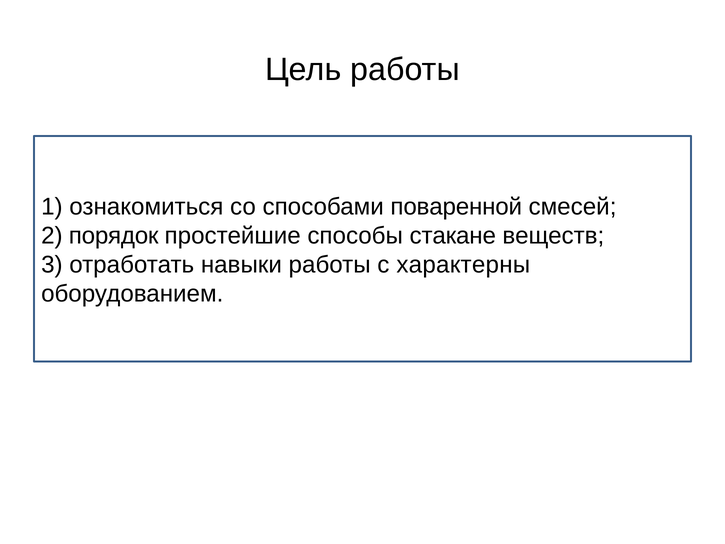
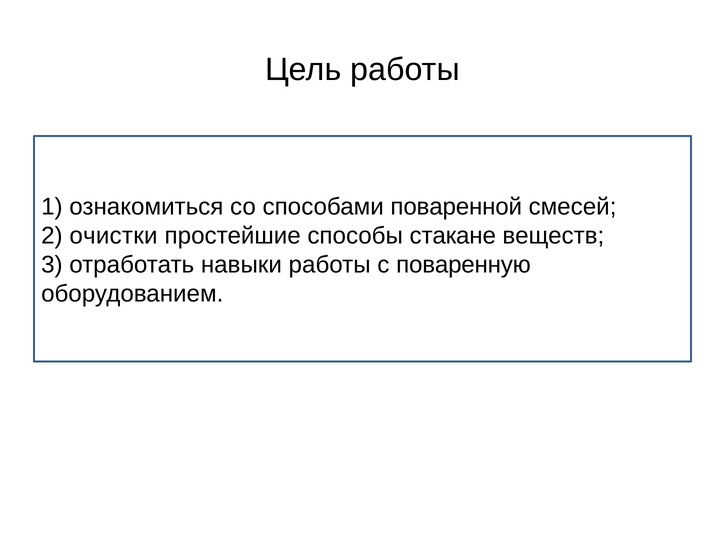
порядок: порядок -> очистки (113, 236)
характерны: характерны -> поваренную (464, 265)
